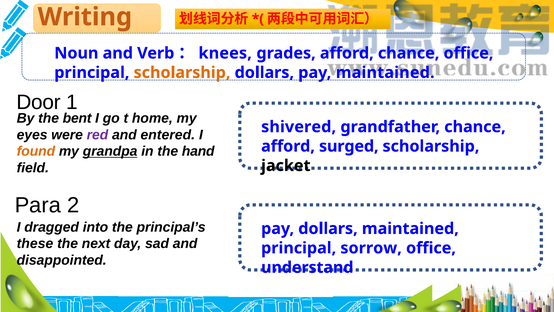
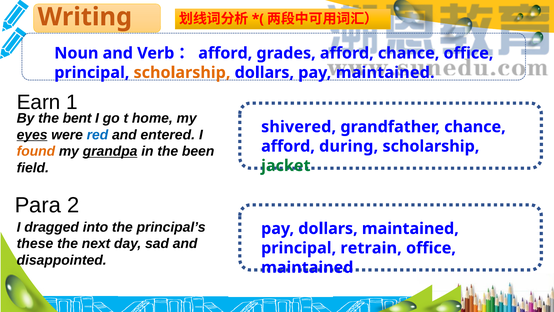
knees: knees -> afford (225, 53)
Door: Door -> Earn (39, 102)
eyes underline: none -> present (32, 135)
red colour: purple -> blue (97, 135)
surged: surged -> during (349, 146)
hand: hand -> been (198, 151)
jacket colour: black -> green (286, 165)
sorrow: sorrow -> retrain (371, 248)
understand: understand -> maintained (307, 267)
